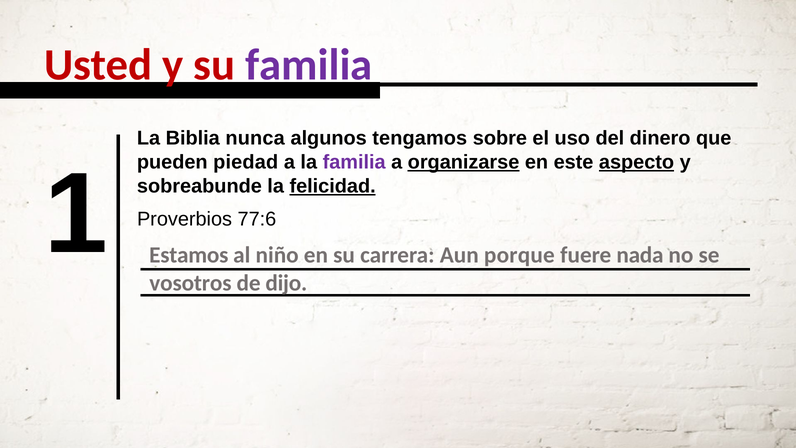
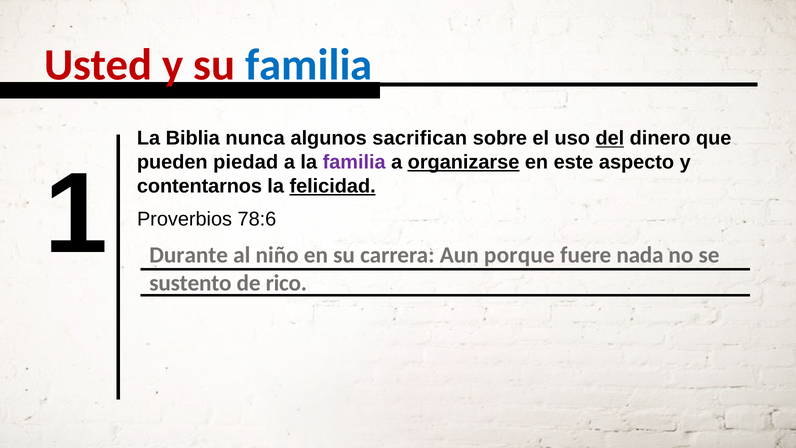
familia colour: purple -> blue (309, 65)
tengamos: tengamos -> sacrifican (420, 138)
del underline: none -> present (610, 138)
aspecto underline: present -> none (637, 162)
Estamos: Estamos -> Durante (189, 255)
sobreabunde: sobreabunde -> contentarnos (199, 186)
77:6: 77:6 -> 78:6 (257, 219)
vosotros: vosotros -> sustento (190, 283)
dijo: dijo -> rico (286, 283)
